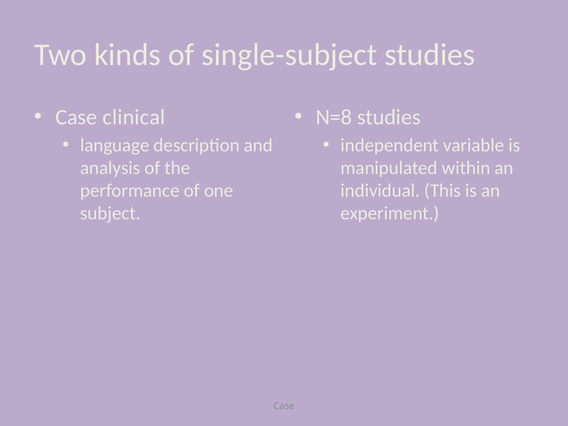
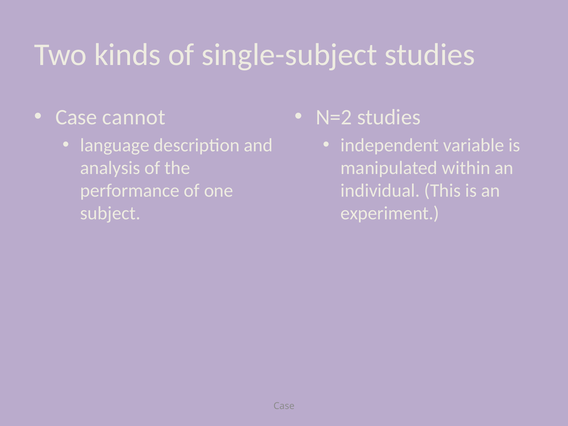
clinical: clinical -> cannot (134, 117)
N=8: N=8 -> N=2 (334, 117)
